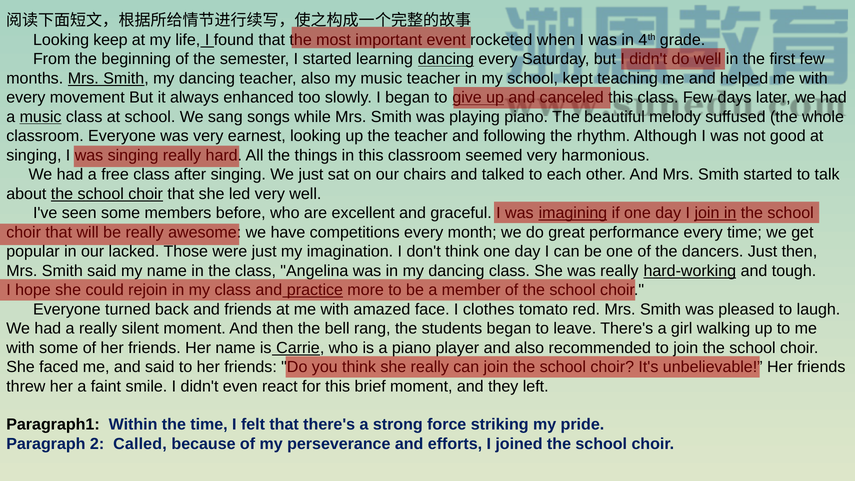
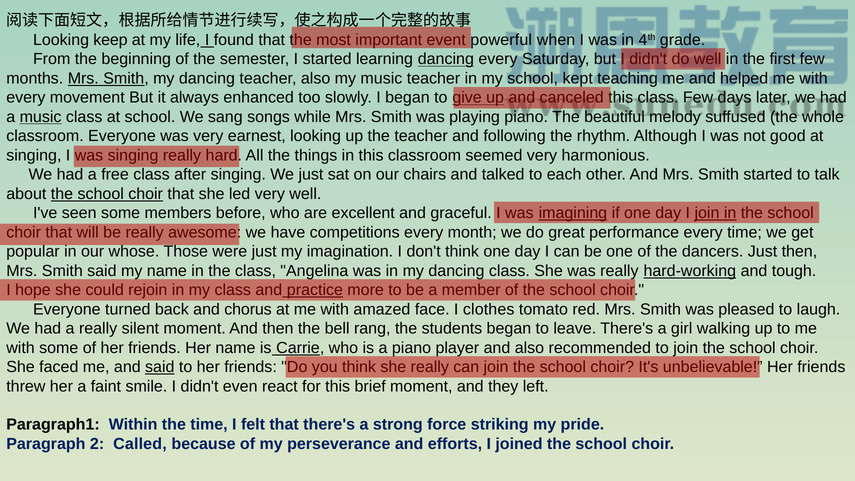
rocketed: rocketed -> powerful (501, 40)
lacked: lacked -> whose (134, 252)
and friends: friends -> chorus (248, 309)
said underline: none -> present (160, 367)
